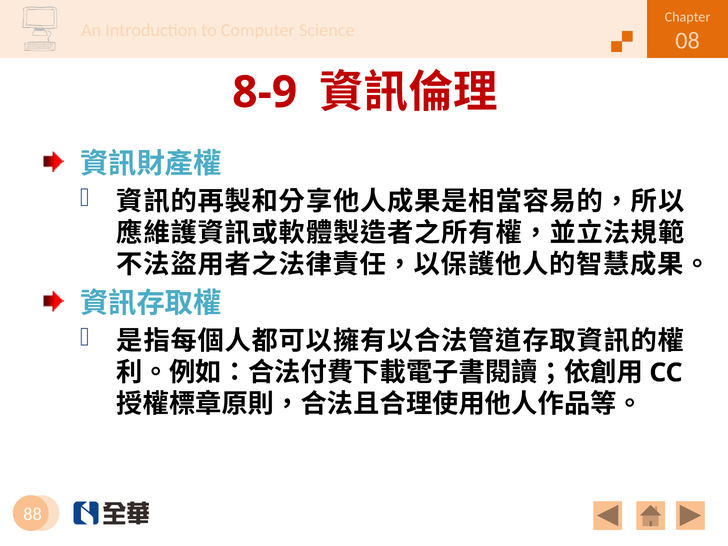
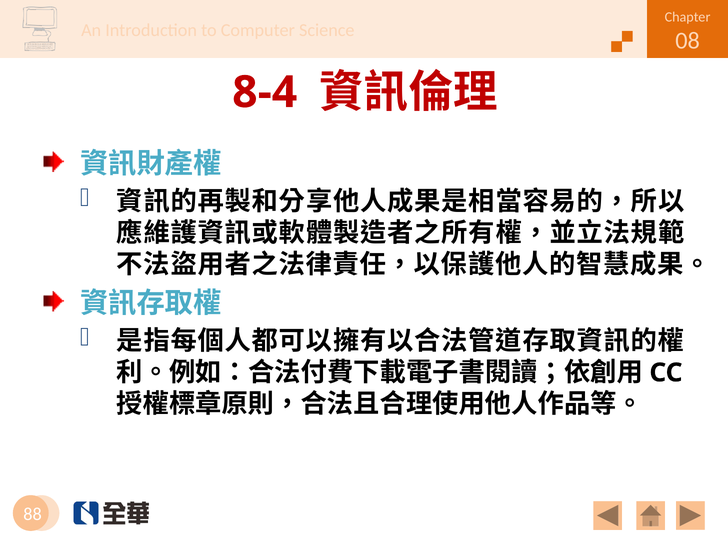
8-9: 8-9 -> 8-4 (265, 92)
